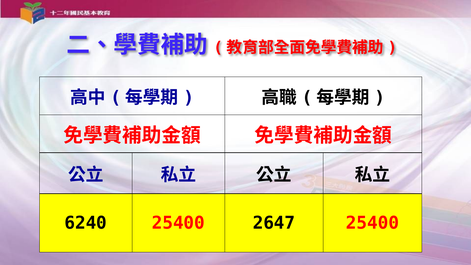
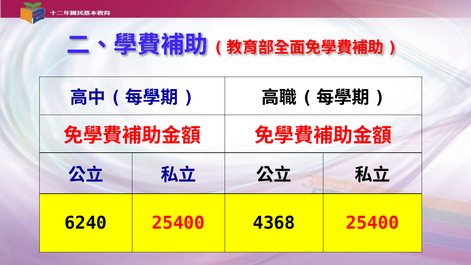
2647: 2647 -> 4368 (274, 223)
